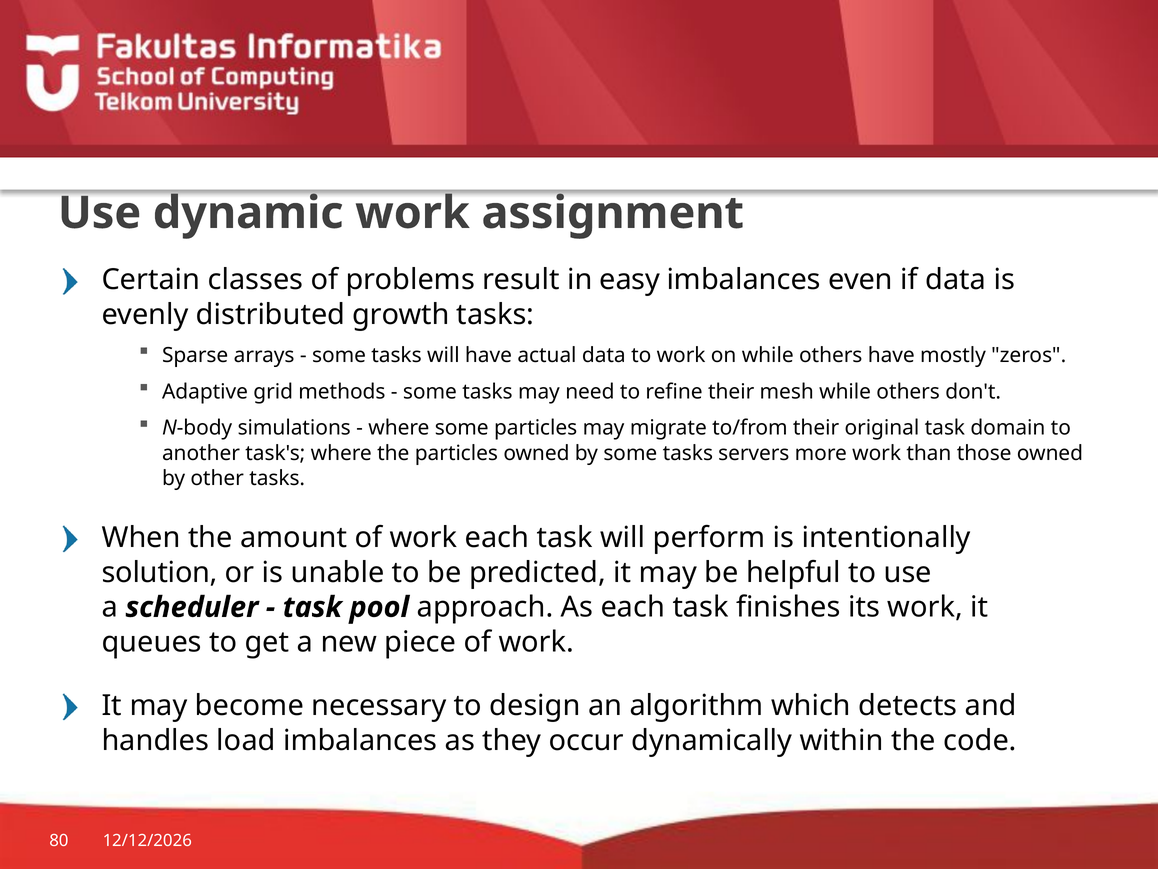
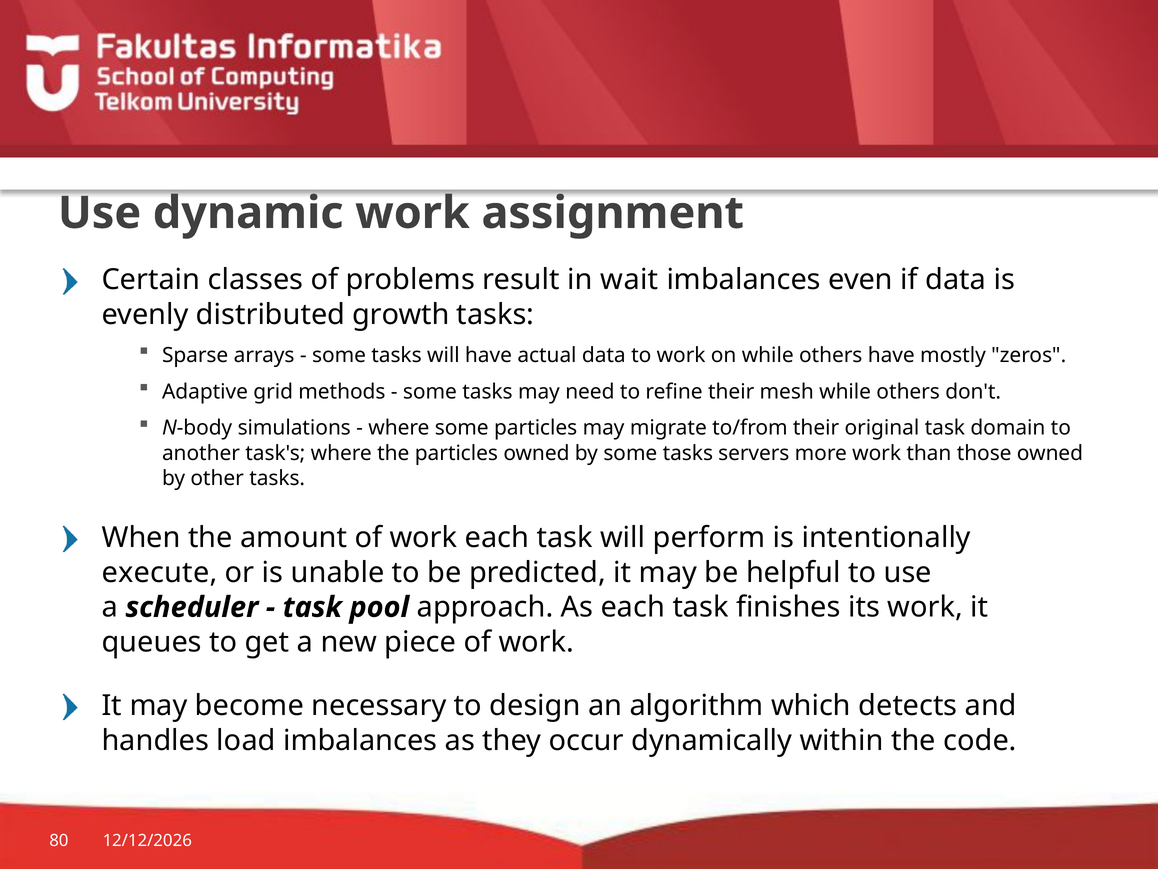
easy: easy -> wait (629, 280)
solution: solution -> execute (160, 572)
